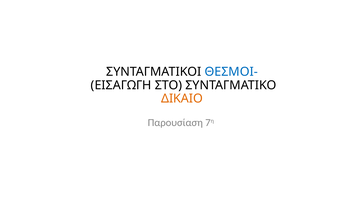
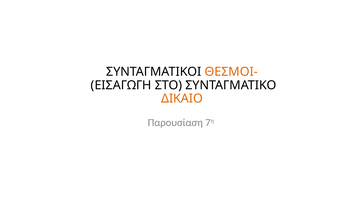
ΘΕΣΜΟΙ- colour: blue -> orange (231, 72)
